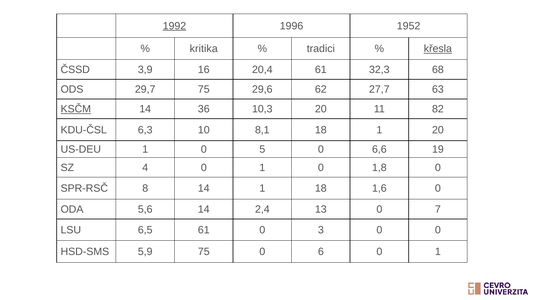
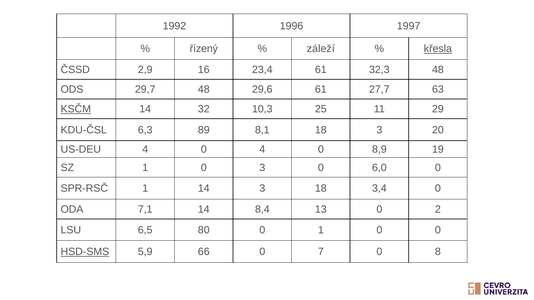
1992 underline: present -> none (174, 26)
1952: 1952 -> 1997 (409, 26)
kritika: kritika -> řízený (204, 49)
tradici: tradici -> záleží (321, 49)
3,9: 3,9 -> 2,9 (145, 70)
20,4: 20,4 -> 23,4 (262, 70)
32,3 68: 68 -> 48 (438, 70)
29,7 75: 75 -> 48 (204, 89)
29,6 62: 62 -> 61 (321, 89)
36: 36 -> 32 (204, 109)
10,3 20: 20 -> 25 (321, 109)
82: 82 -> 29 (438, 109)
10: 10 -> 89 (204, 130)
18 1: 1 -> 3 (379, 130)
US-DEU 1: 1 -> 4 (145, 149)
0 5: 5 -> 4 (262, 149)
6,6: 6,6 -> 8,9 (379, 149)
SZ 4: 4 -> 1 (145, 168)
1: 1 -> 3 (262, 168)
1,8: 1,8 -> 6,0 (379, 168)
SPR-RSČ 8: 8 -> 1 (145, 189)
14 1: 1 -> 3 (262, 189)
1,6: 1,6 -> 3,4 (379, 189)
5,6: 5,6 -> 7,1 (145, 210)
2,4: 2,4 -> 8,4 (262, 210)
7: 7 -> 2 (438, 210)
6,5 61: 61 -> 80 (204, 230)
0 3: 3 -> 1 (321, 230)
HSD-SMS underline: none -> present (85, 252)
5,9 75: 75 -> 66 (204, 252)
6: 6 -> 7 (321, 252)
1: 1 -> 8 (438, 252)
